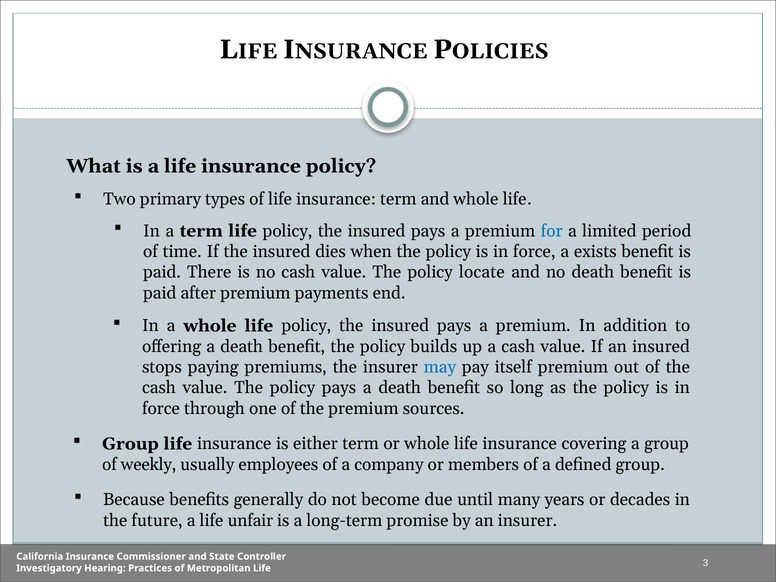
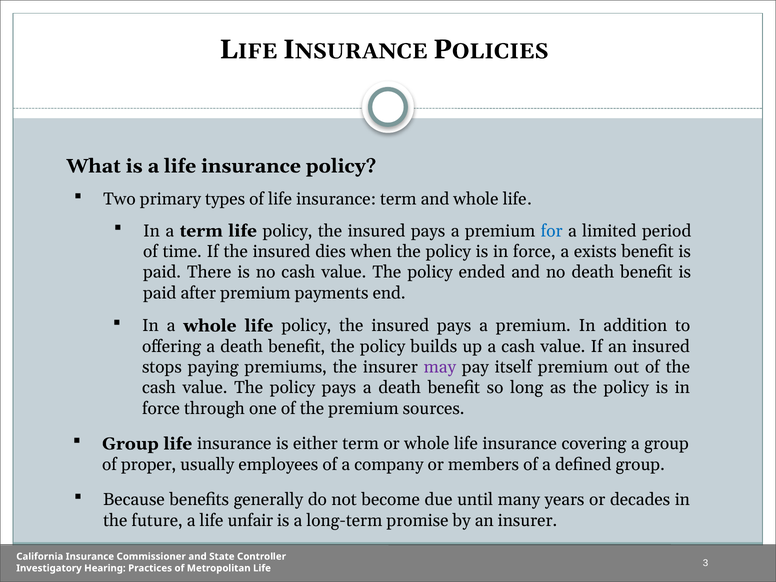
locate: locate -> ended (482, 272)
may colour: blue -> purple (440, 367)
weekly: weekly -> proper (149, 464)
